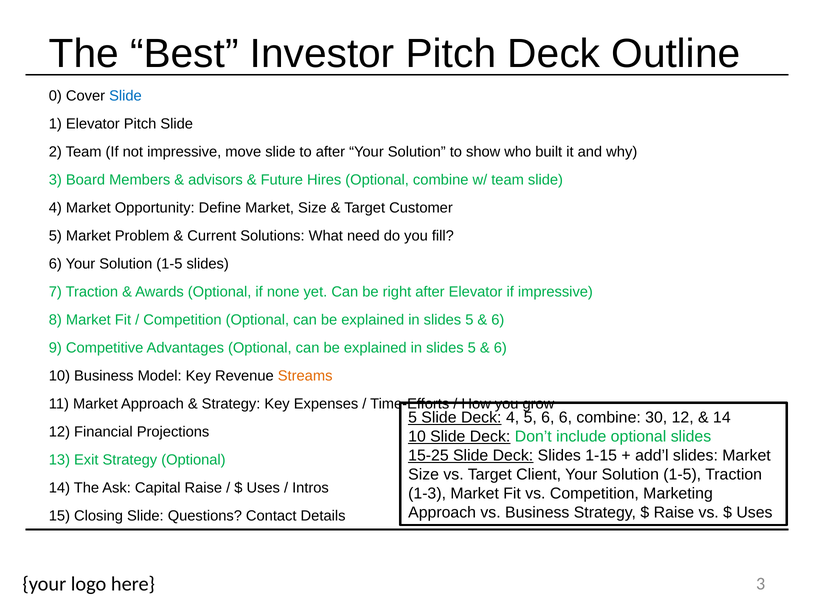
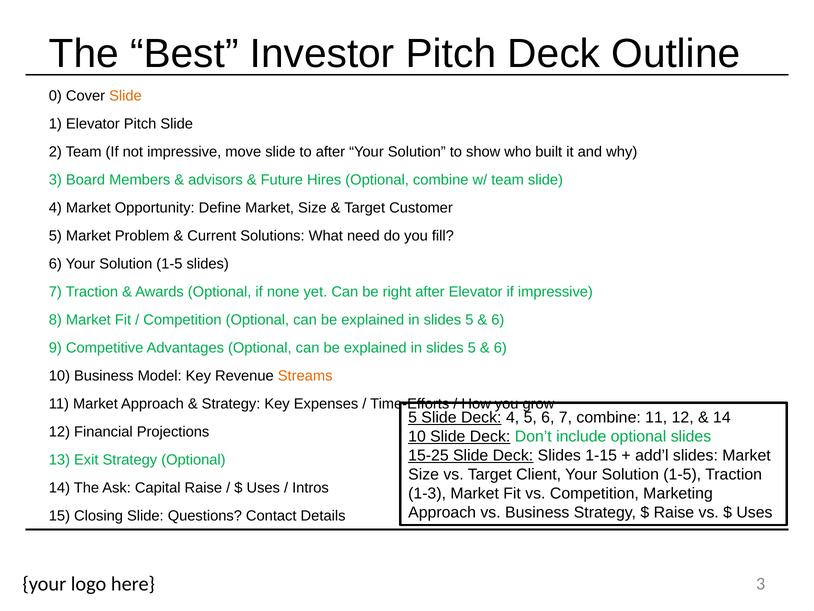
Slide colour: blue -> orange (125, 96)
6 6: 6 -> 7 (565, 417)
combine 30: 30 -> 11 (656, 417)
